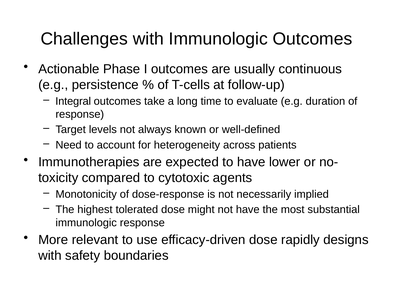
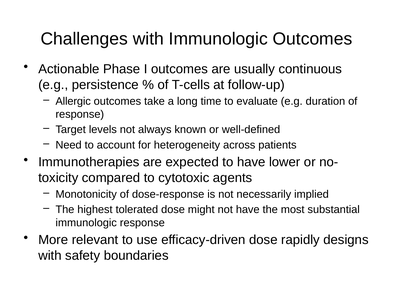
Integral: Integral -> Allergic (73, 101)
